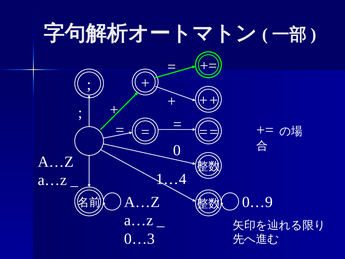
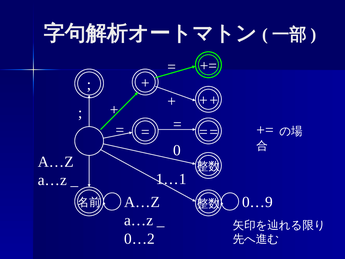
1…4: 1…4 -> 1…1 (171, 179)
0…3: 0…3 -> 0…2 (139, 239)
